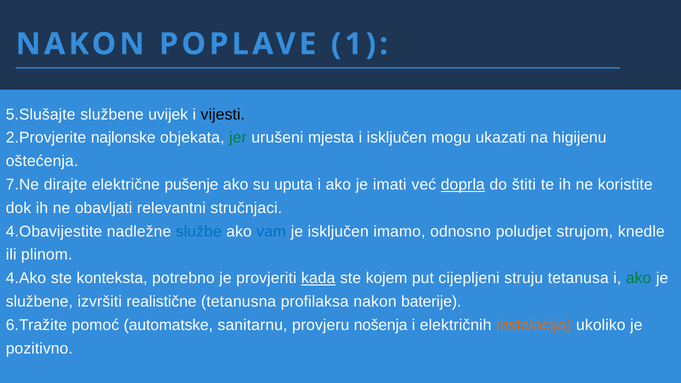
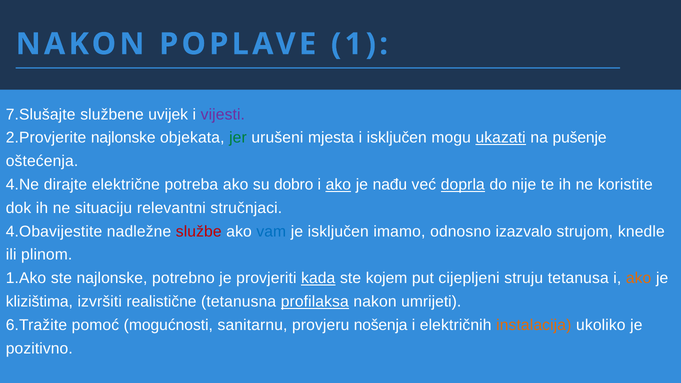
5.Slušajte: 5.Slušajte -> 7.Slušajte (41, 114)
vijesti colour: black -> purple (223, 114)
ukazati underline: none -> present (501, 138)
higijenu: higijenu -> pušenje (580, 138)
7.Ne: 7.Ne -> 4.Ne (22, 185)
pušenje: pušenje -> potreba (191, 185)
uputa: uputa -> dobro (294, 185)
ako underline: none -> present (338, 185)
imati: imati -> nađu (390, 185)
štiti: štiti -> nije (524, 185)
obavljati: obavljati -> situaciju (104, 208)
službe colour: blue -> red (199, 231)
poludjet: poludjet -> izazvalo (524, 231)
4.Ako: 4.Ako -> 1.Ako (26, 278)
ste konteksta: konteksta -> najlonske (112, 278)
ako colour: green -> orange (639, 278)
službene: službene -> klizištima (39, 302)
profilaksa underline: none -> present (315, 302)
baterije: baterije -> umrijeti (431, 302)
automatske: automatske -> mogućnosti (168, 325)
